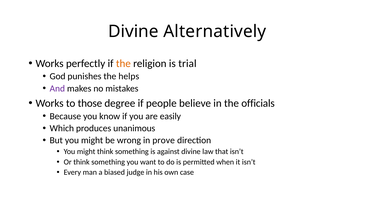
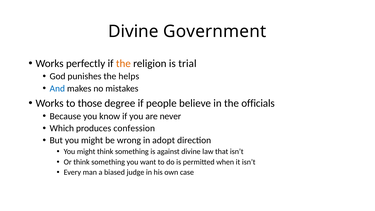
Alternatively: Alternatively -> Government (215, 32)
And colour: purple -> blue (57, 88)
easily: easily -> never (170, 116)
unanimous: unanimous -> confession (134, 128)
prove: prove -> adopt (164, 140)
